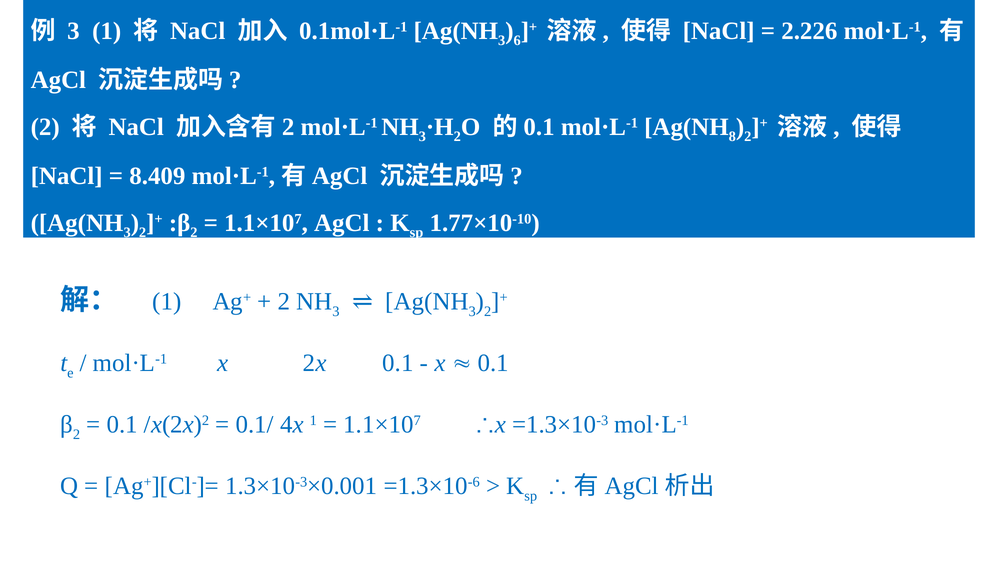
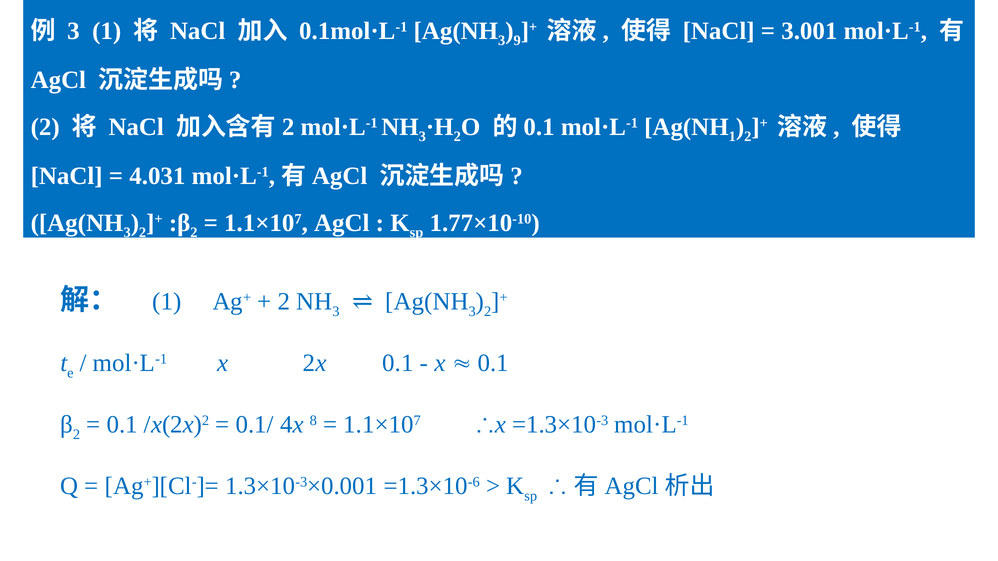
6: 6 -> 9 (517, 41)
2.226: 2.226 -> 3.001 (809, 31)
8: 8 -> 1 (732, 137)
8.409: 8.409 -> 4.031 (157, 176)
4x 1: 1 -> 8 (313, 421)
